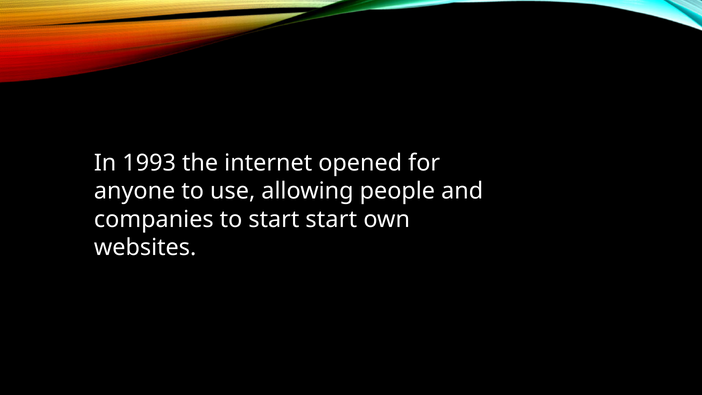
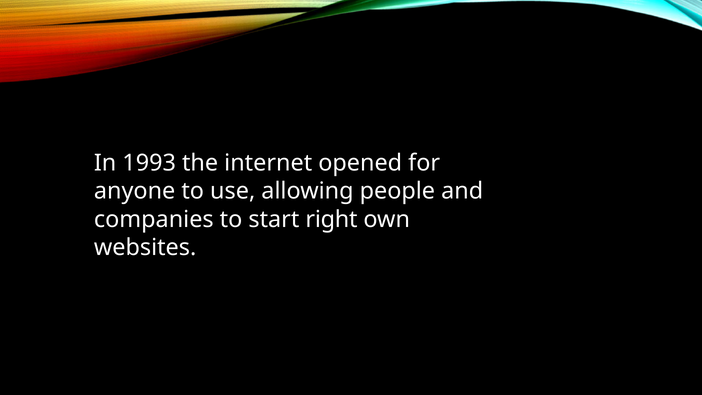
start start: start -> right (331, 219)
